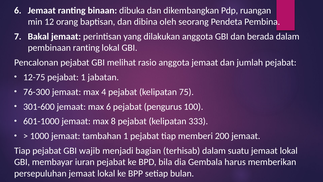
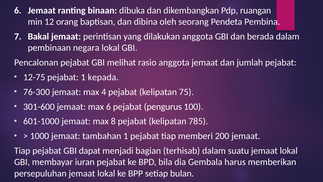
pembinaan ranting: ranting -> negara (86, 48)
jabatan: jabatan -> kepada (103, 77)
333: 333 -> 785 (198, 121)
wajib: wajib -> dapat (90, 151)
